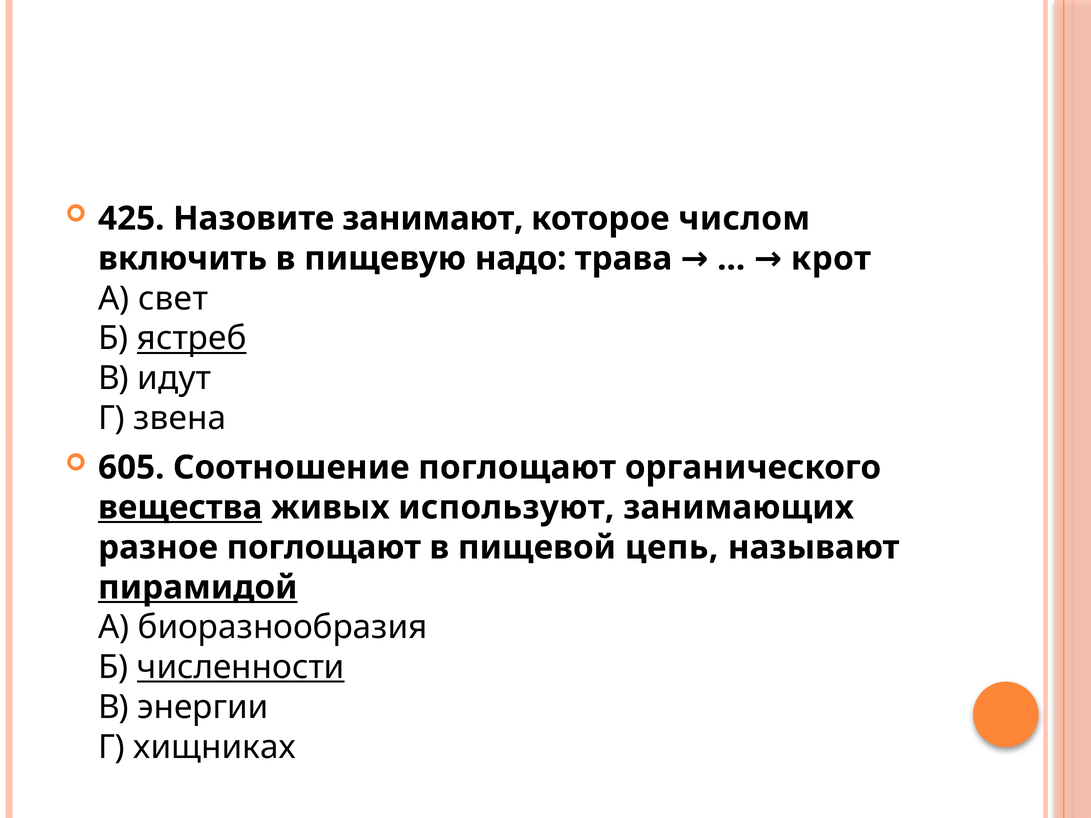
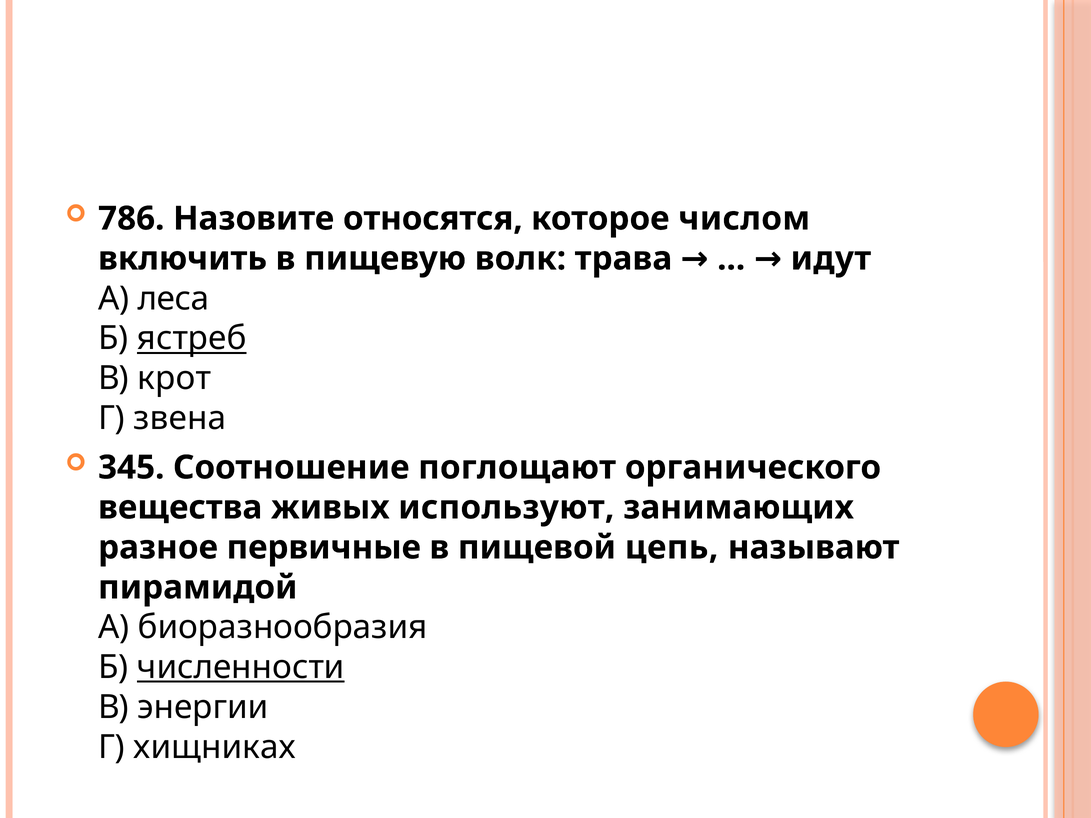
425: 425 -> 786 (131, 219)
занимают: занимают -> относятся (433, 219)
надо: надо -> волк (520, 259)
крот: крот -> идут (831, 259)
свет: свет -> леса (173, 299)
идут: идут -> крот (174, 379)
605: 605 -> 345 (131, 468)
вещества underline: present -> none (180, 508)
разное поглощают: поглощают -> первичные (324, 548)
пирамидой underline: present -> none (198, 588)
